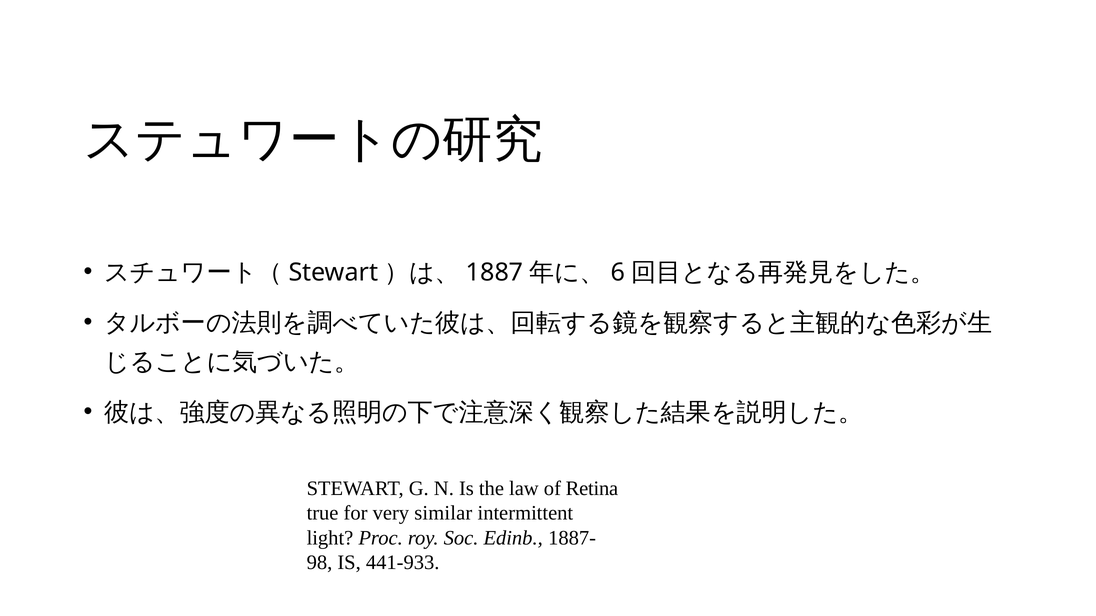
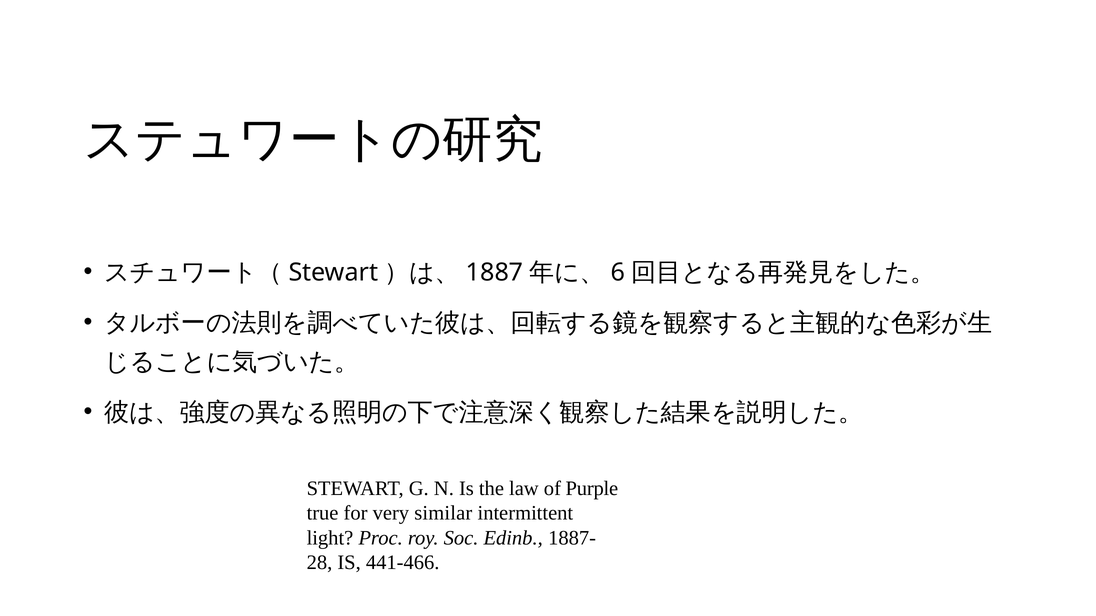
Retina: Retina -> Purple (592, 489)
98: 98 -> 28 (319, 563)
441-933: 441-933 -> 441-466 (403, 563)
